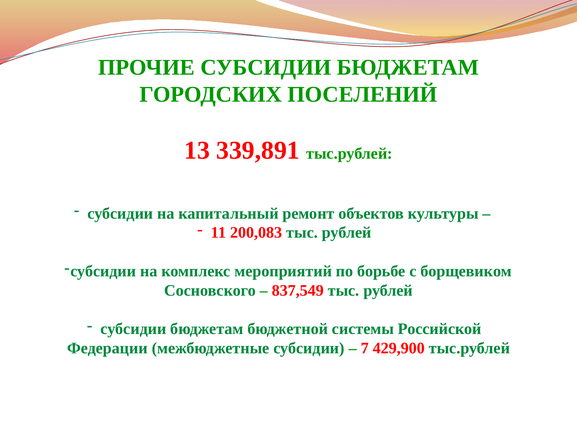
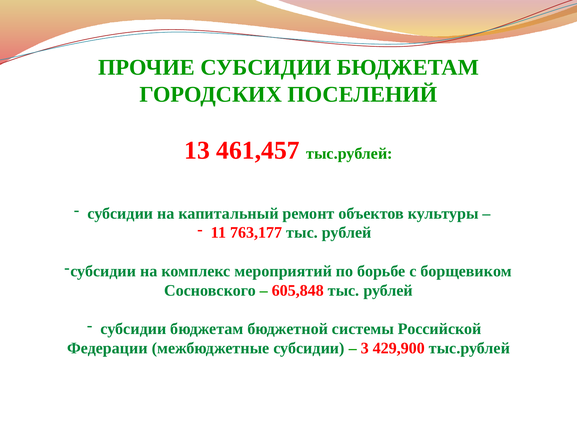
339,891: 339,891 -> 461,457 (258, 150)
200,083: 200,083 -> 763,177 (256, 233)
837,549: 837,549 -> 605,848 (298, 290)
7: 7 -> 3 (365, 348)
